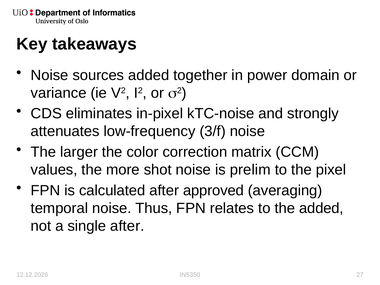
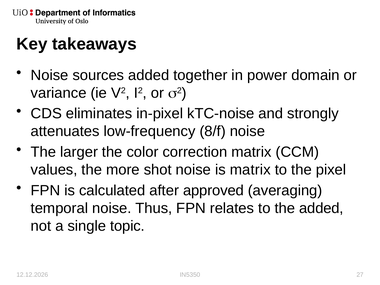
3/f: 3/f -> 8/f (213, 131)
is prelim: prelim -> matrix (250, 170)
single after: after -> topic (127, 226)
